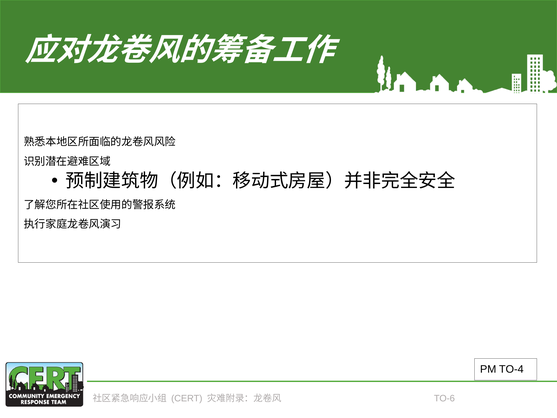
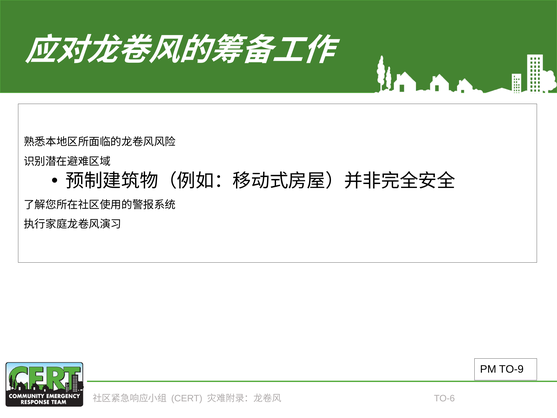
TO-4: TO-4 -> TO-9 (511, 369)
